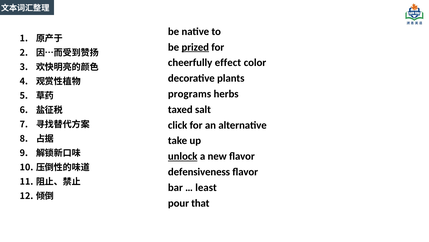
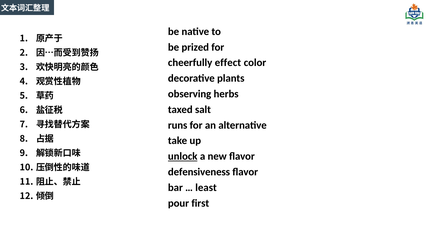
prized underline: present -> none (195, 47)
programs: programs -> observing (190, 94)
click: click -> runs (178, 125)
that: that -> first (200, 203)
